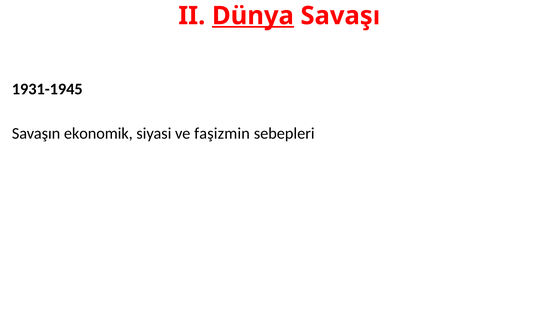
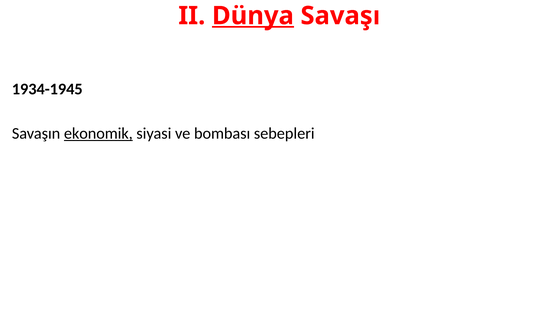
1931-1945: 1931-1945 -> 1934-1945 (47, 89)
ekonomik underline: none -> present (98, 133)
faşizmin: faşizmin -> bombası (222, 133)
